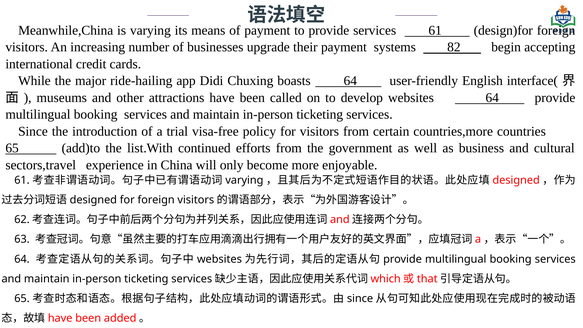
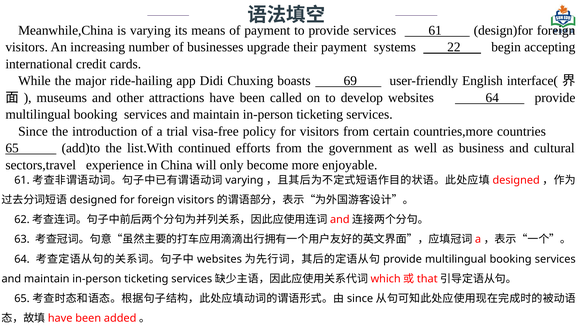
82: 82 -> 22 (454, 47)
boasts 64: 64 -> 69 (350, 81)
